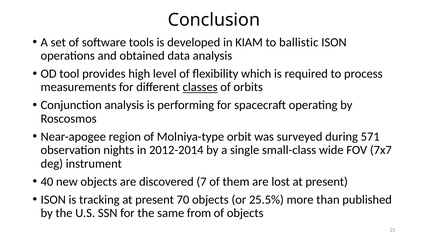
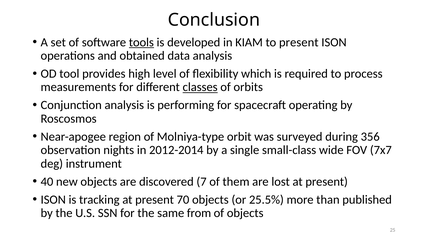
tools underline: none -> present (141, 42)
to ballistic: ballistic -> present (299, 42)
571: 571 -> 356 (370, 136)
